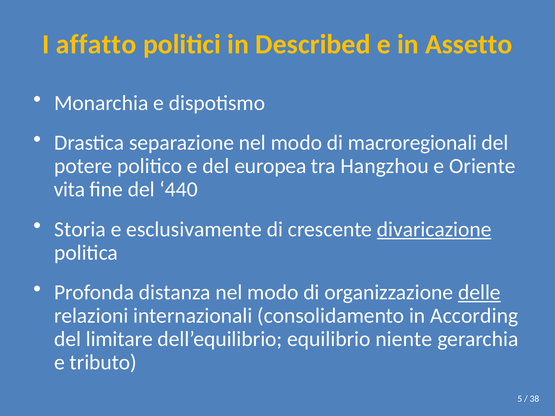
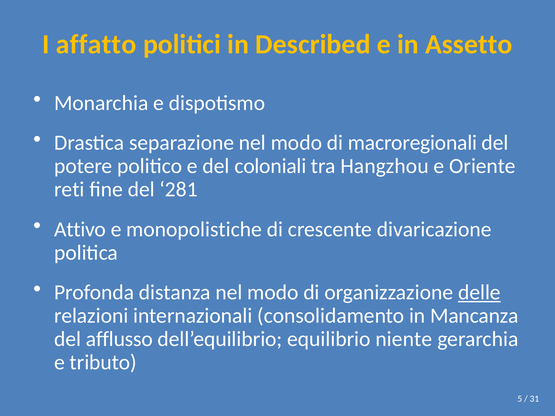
europea: europea -> coloniali (270, 166)
vita: vita -> reti (69, 190)
440: 440 -> 281 (179, 190)
Storia: Storia -> Attivo (80, 229)
esclusivamente: esclusivamente -> monopolistiche (194, 229)
divaricazione underline: present -> none (434, 229)
According: According -> Mancanza (474, 316)
limitare: limitare -> afflusso (119, 339)
38: 38 -> 31 (534, 399)
